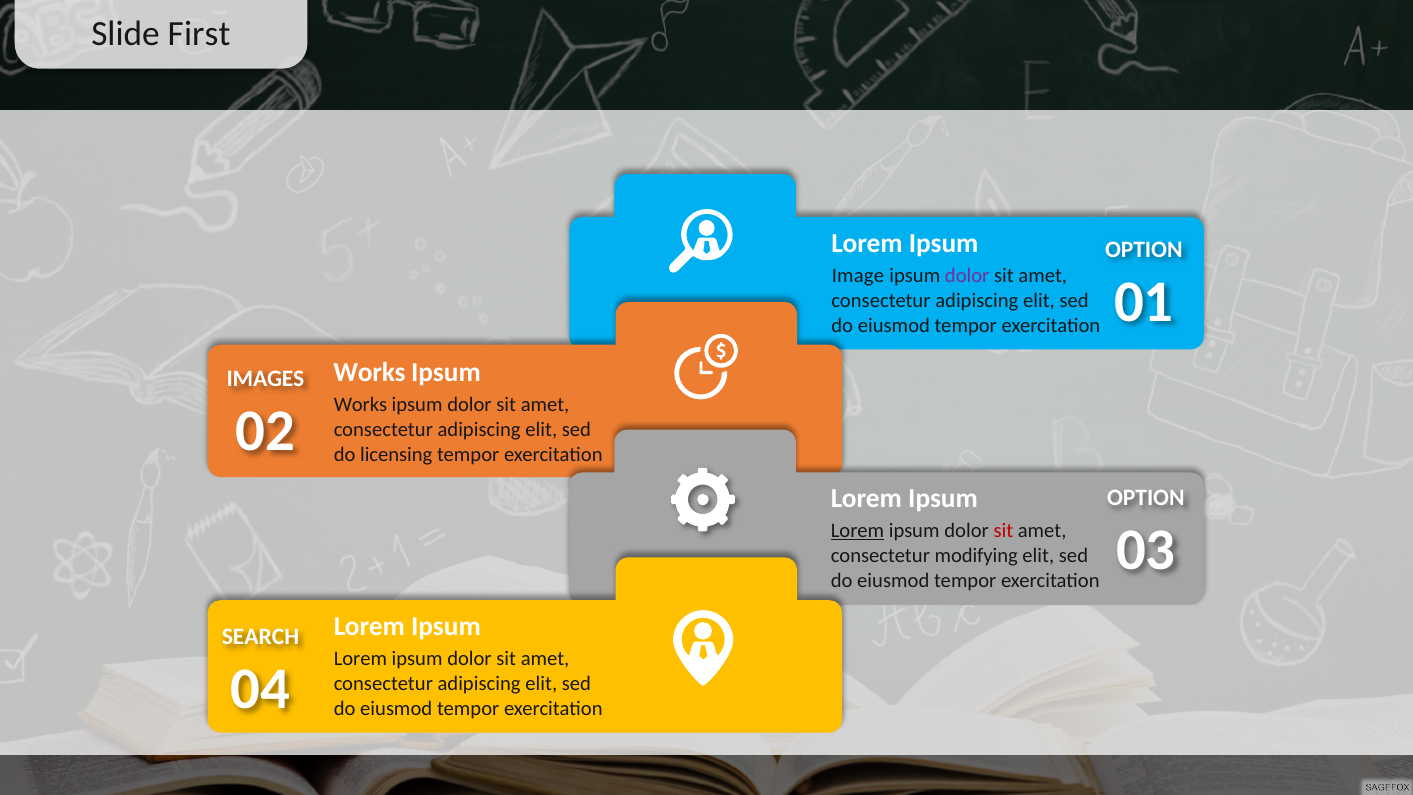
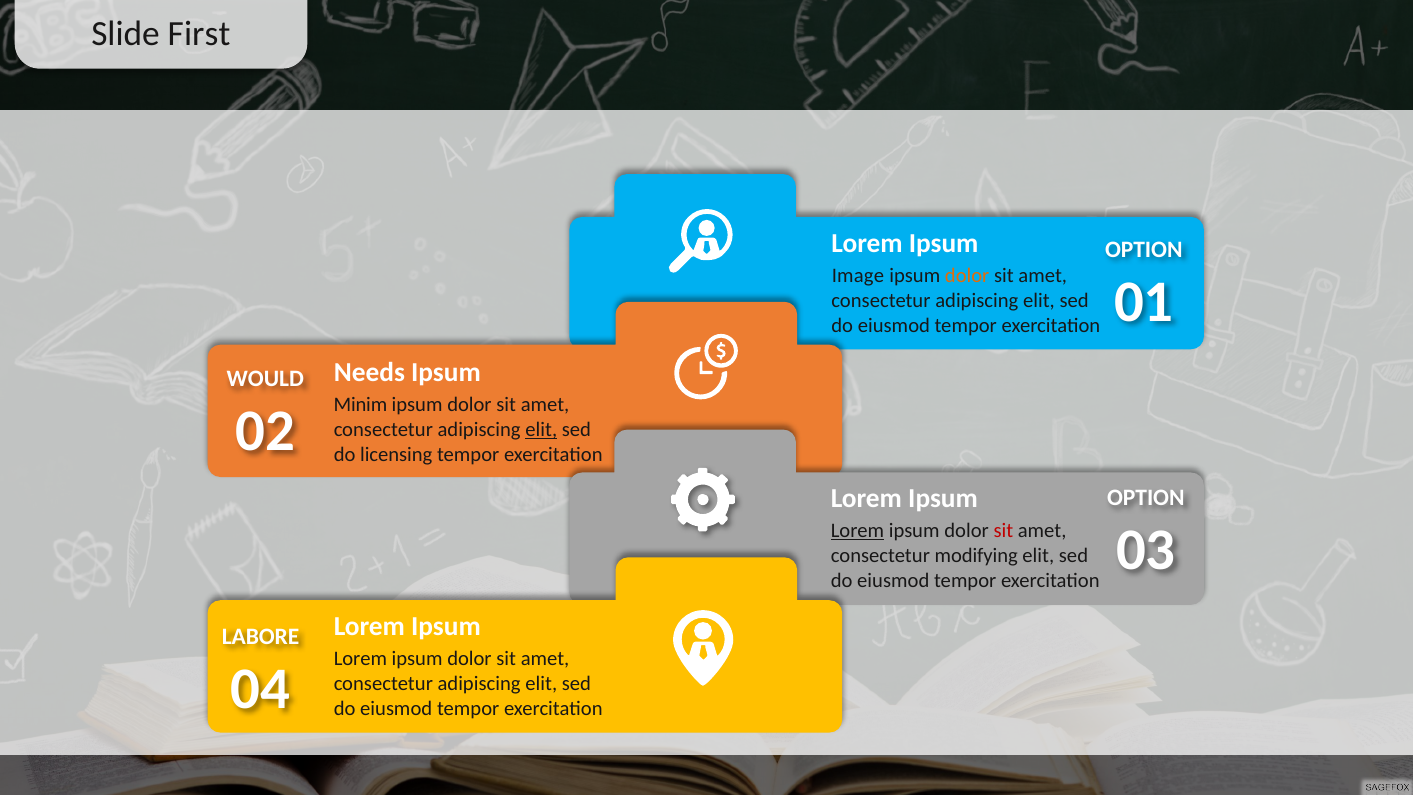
dolor colour: purple -> orange (967, 276)
Works: Works -> Needs (369, 373)
IMAGES: IMAGES -> WOULD (265, 379)
Works: Works -> Minim (360, 405)
elit underline: none -> present (541, 430)
SEARCH: SEARCH -> LABORE (261, 637)
